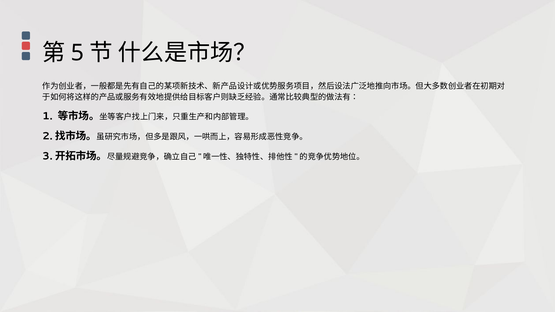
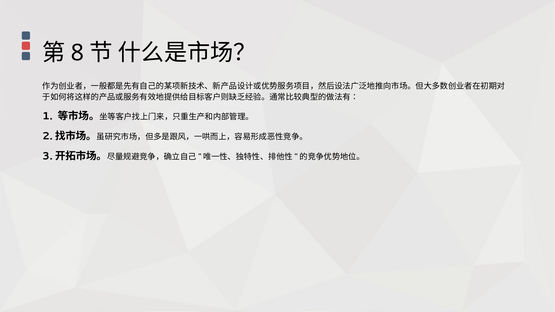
5: 5 -> 8 (77, 53)
